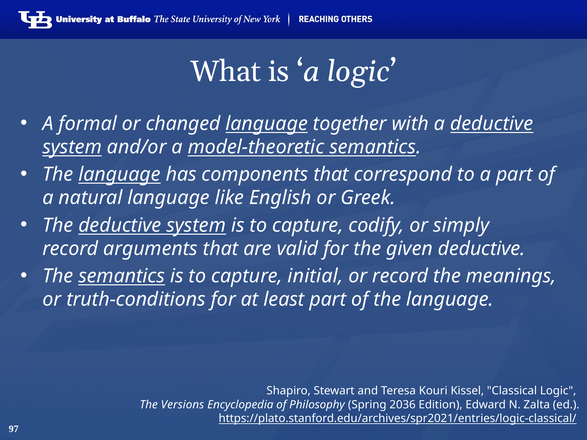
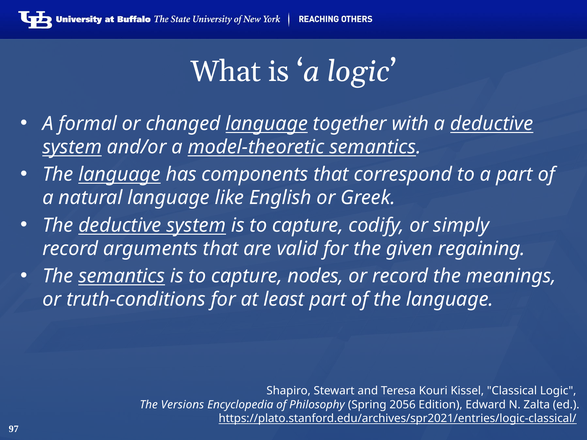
given deductive: deductive -> regaining (482, 249)
initial: initial -> nodes (316, 276)
2036: 2036 -> 2056 (403, 405)
